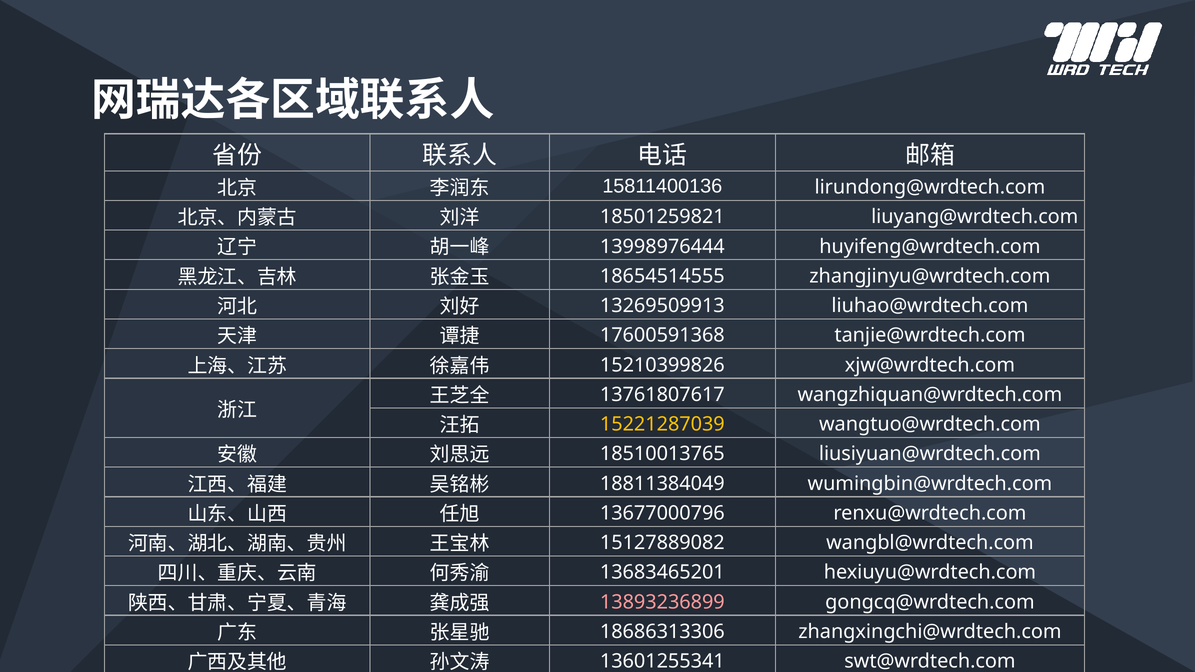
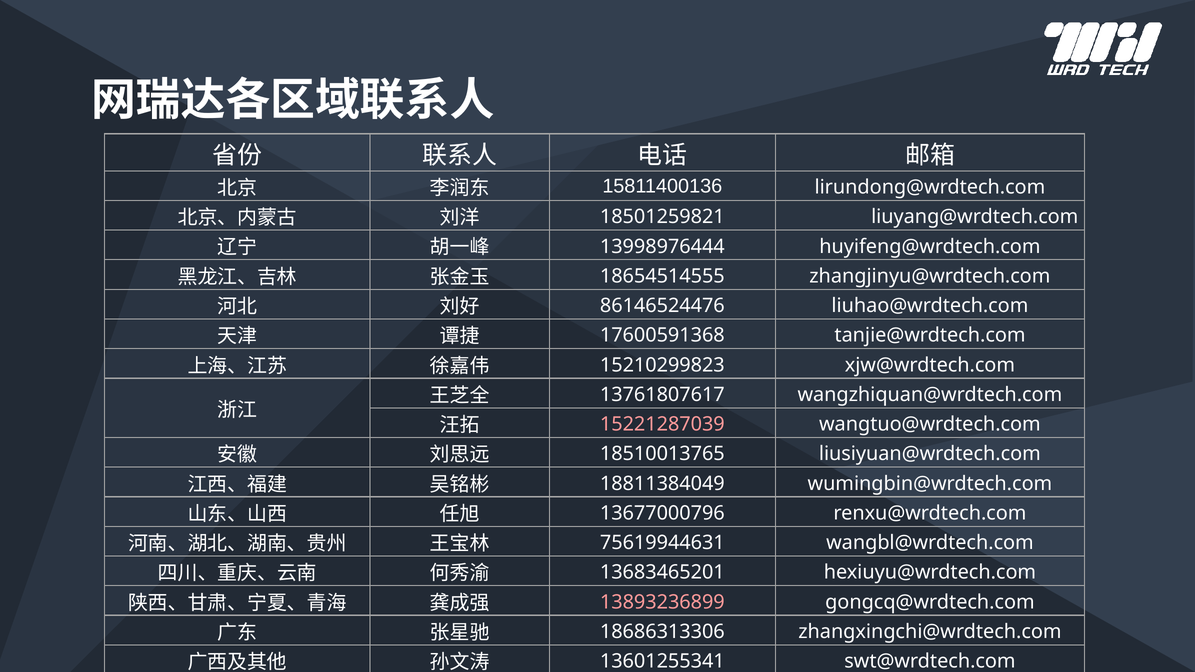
13269509913: 13269509913 -> 86146524476 (662, 306)
15210399826: 15210399826 -> 15210299823 (662, 365)
15221287039 colour: yellow -> pink (662, 424)
15127889082: 15127889082 -> 75619944631 (662, 543)
